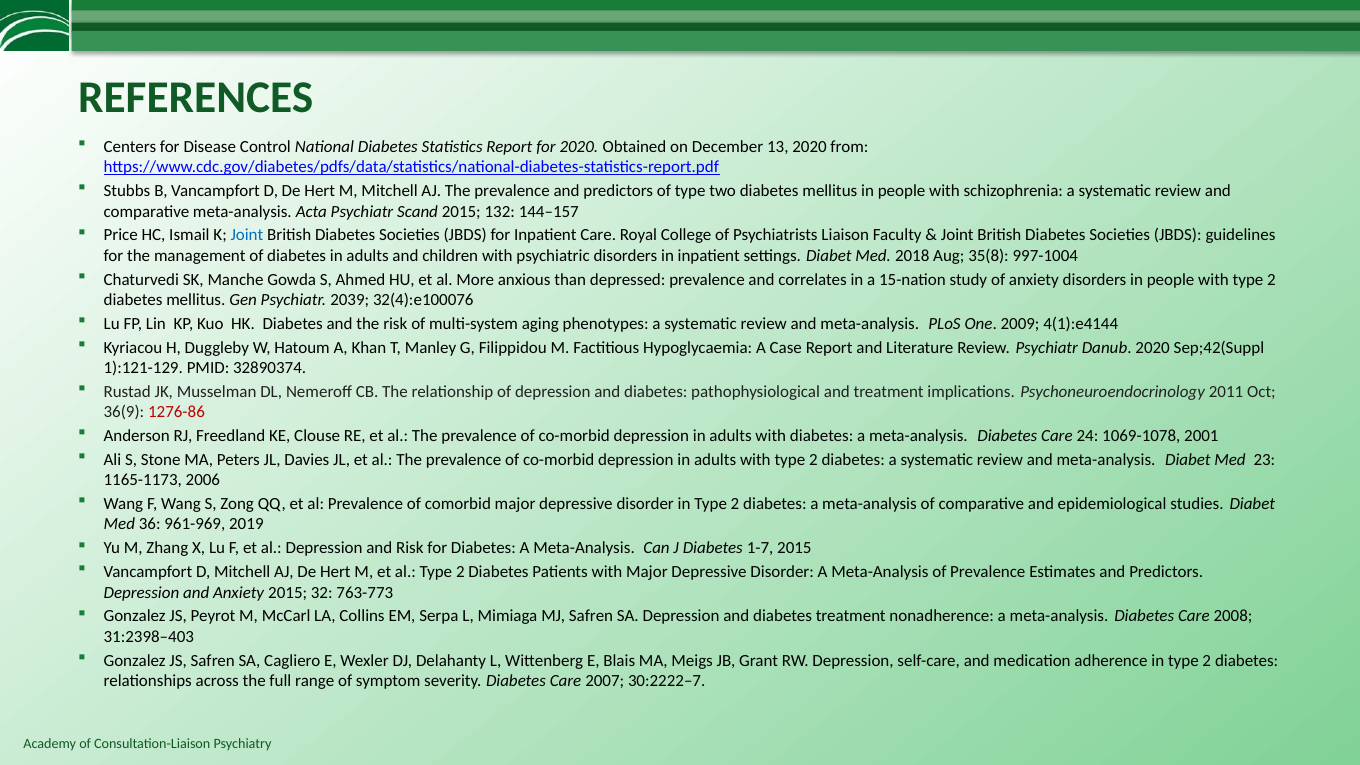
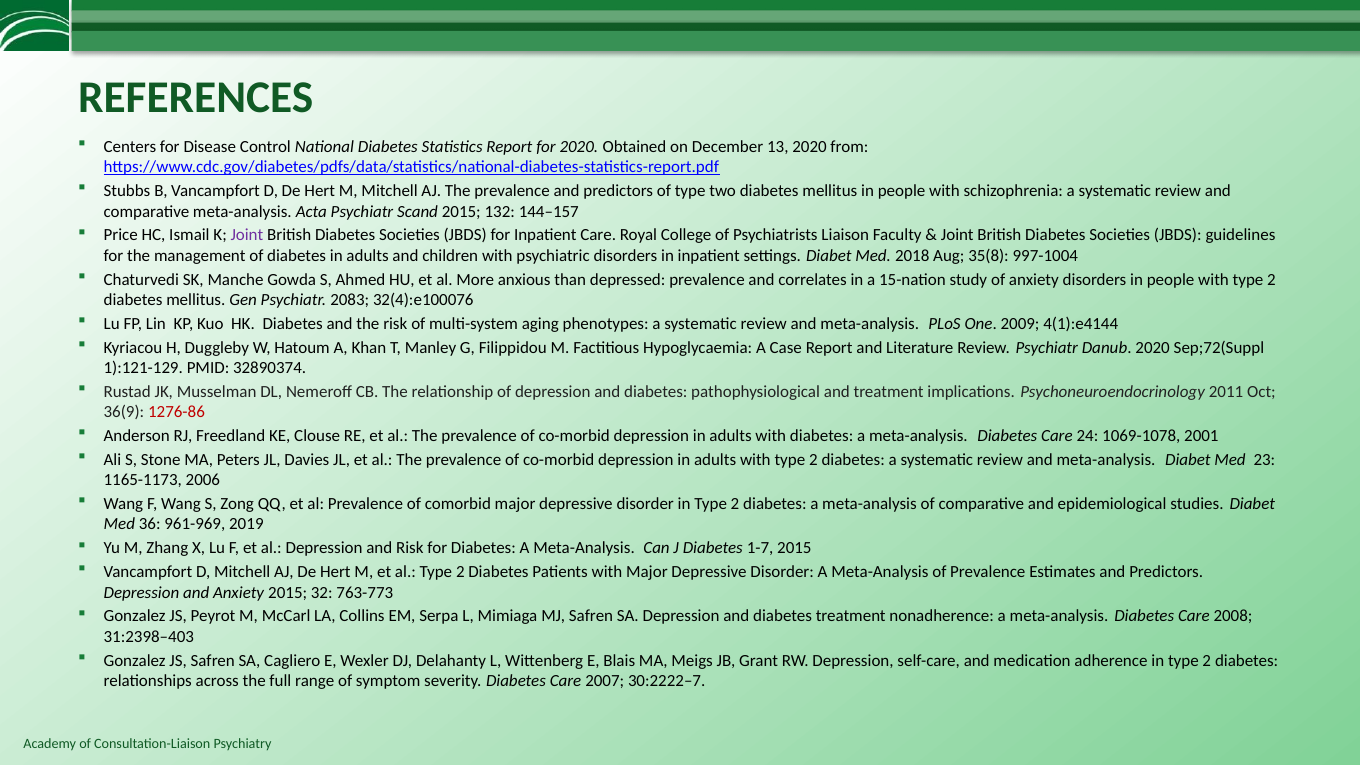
Joint colour: blue -> purple (247, 235)
2039: 2039 -> 2083 (350, 300)
Sep;42(Suppl: Sep;42(Suppl -> Sep;72(Suppl (1219, 348)
